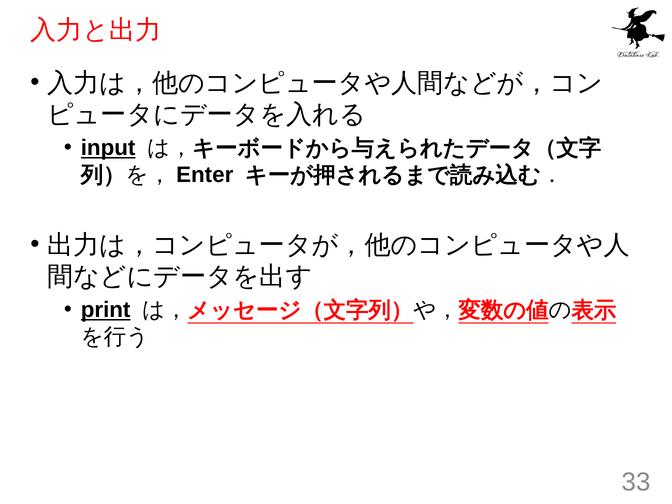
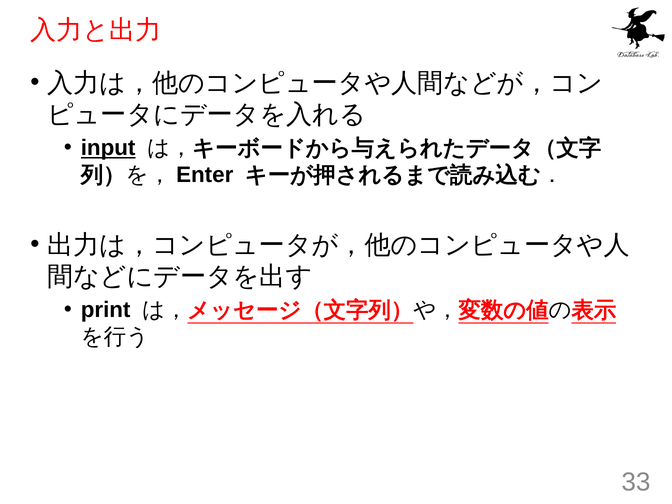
print underline: present -> none (106, 310)
